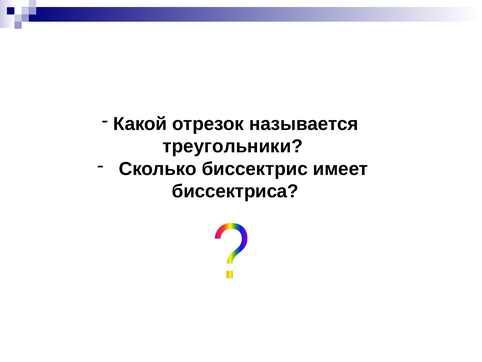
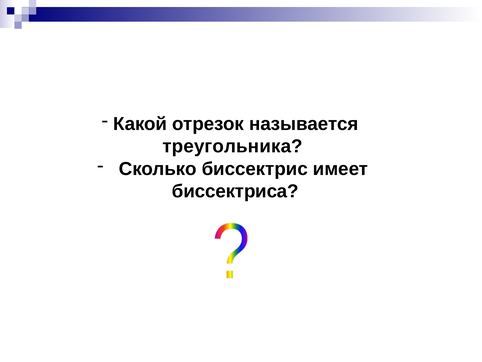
треугольники: треугольники -> треугольника (233, 146)
